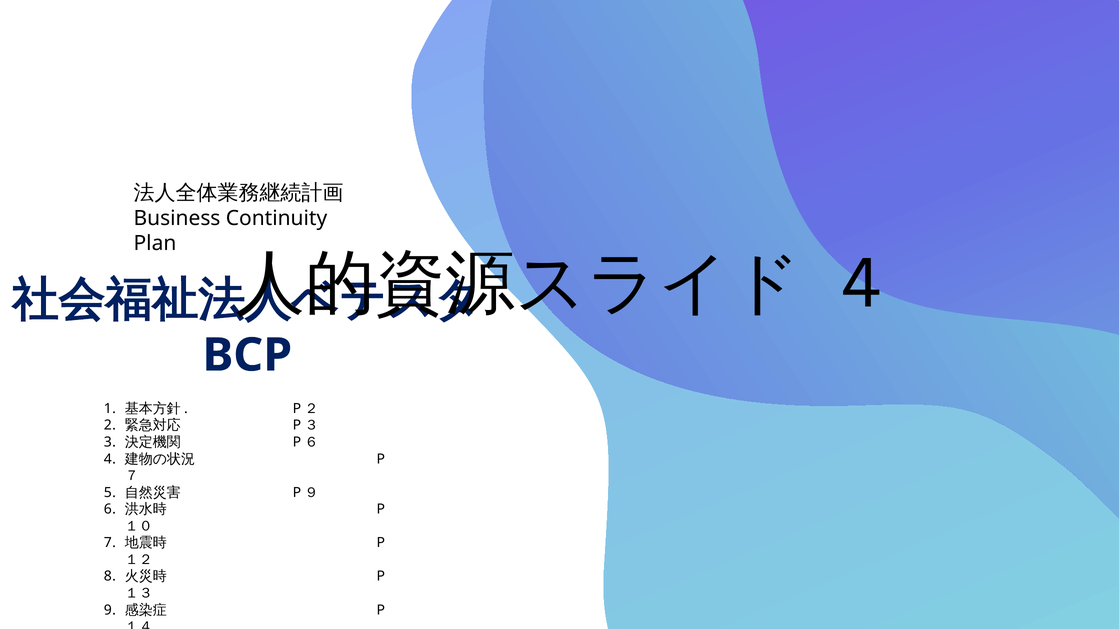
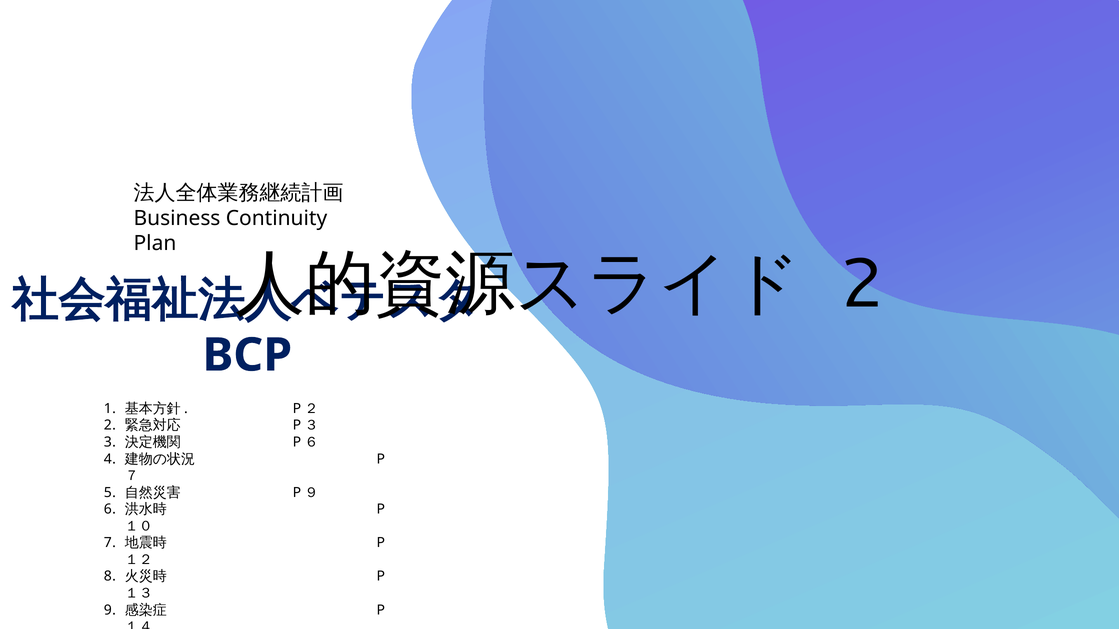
4: 4 -> 2 (861, 284)
